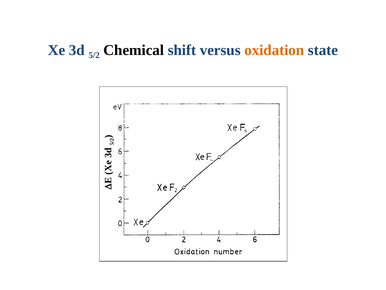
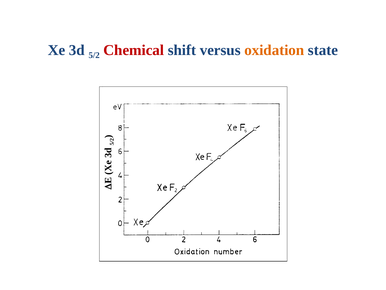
Chemical colour: black -> red (134, 50)
